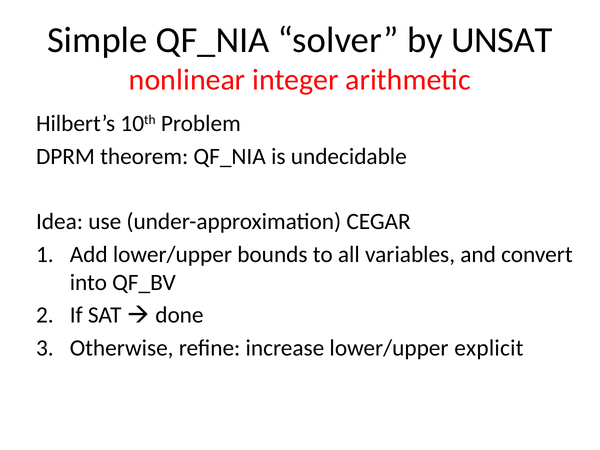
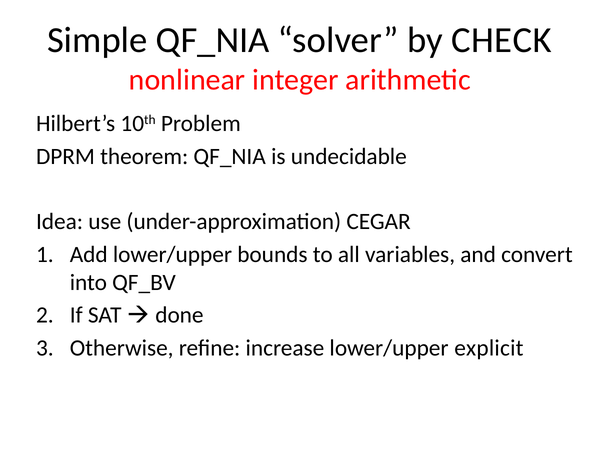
UNSAT: UNSAT -> CHECK (501, 40)
